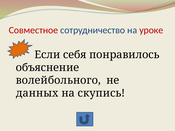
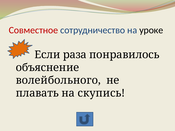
уроке colour: red -> black (151, 30)
себя: себя -> раза (75, 55)
данных: данных -> плавать (37, 93)
